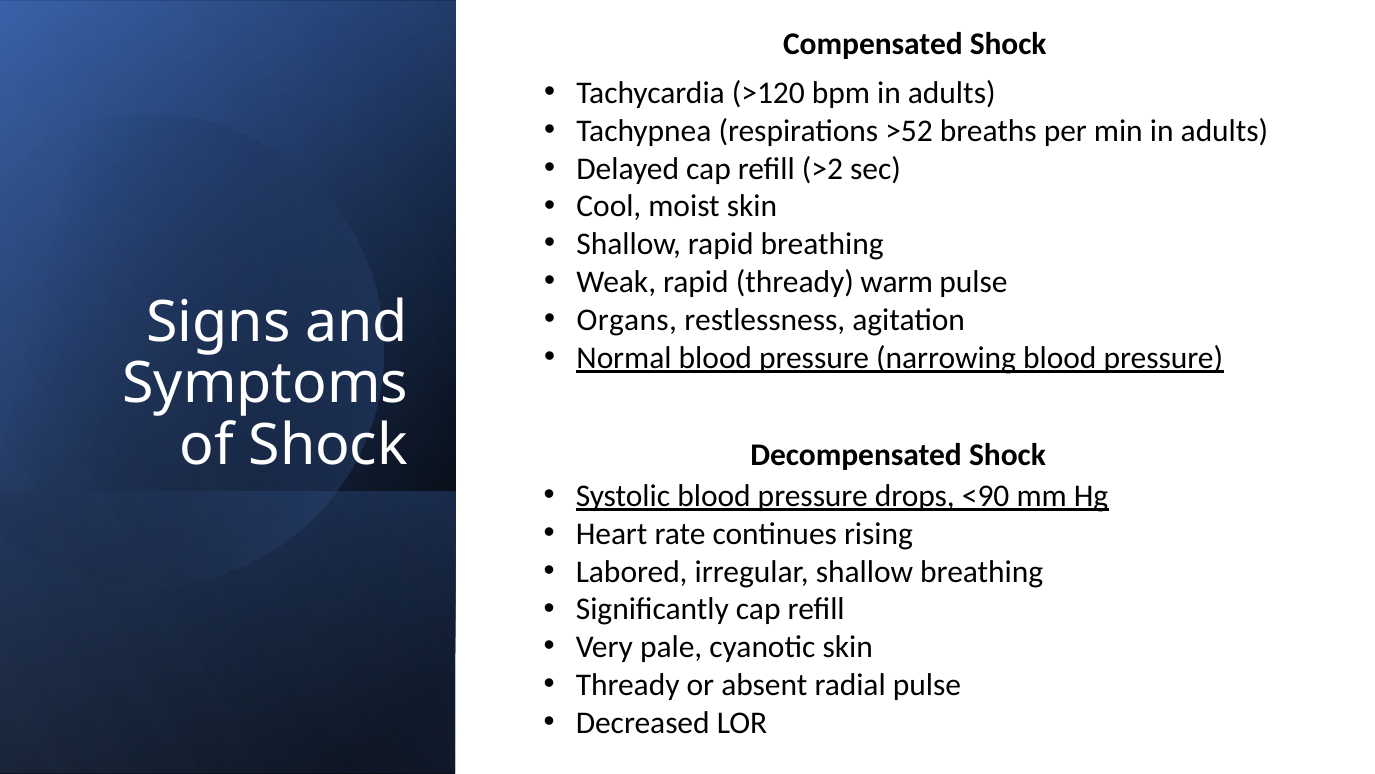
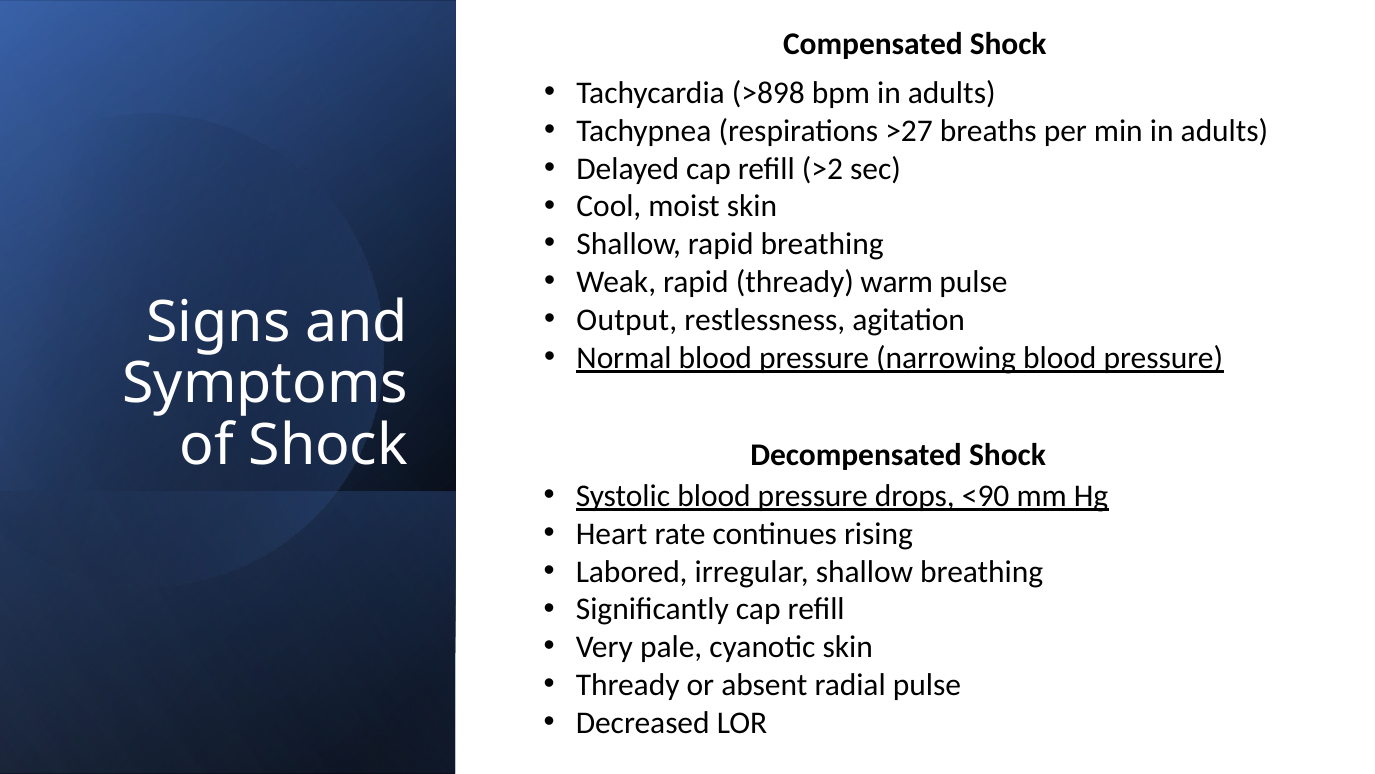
>120: >120 -> >898 (768, 93)
>52: >52 -> >27 (909, 131)
Organs: Organs -> Output (627, 320)
